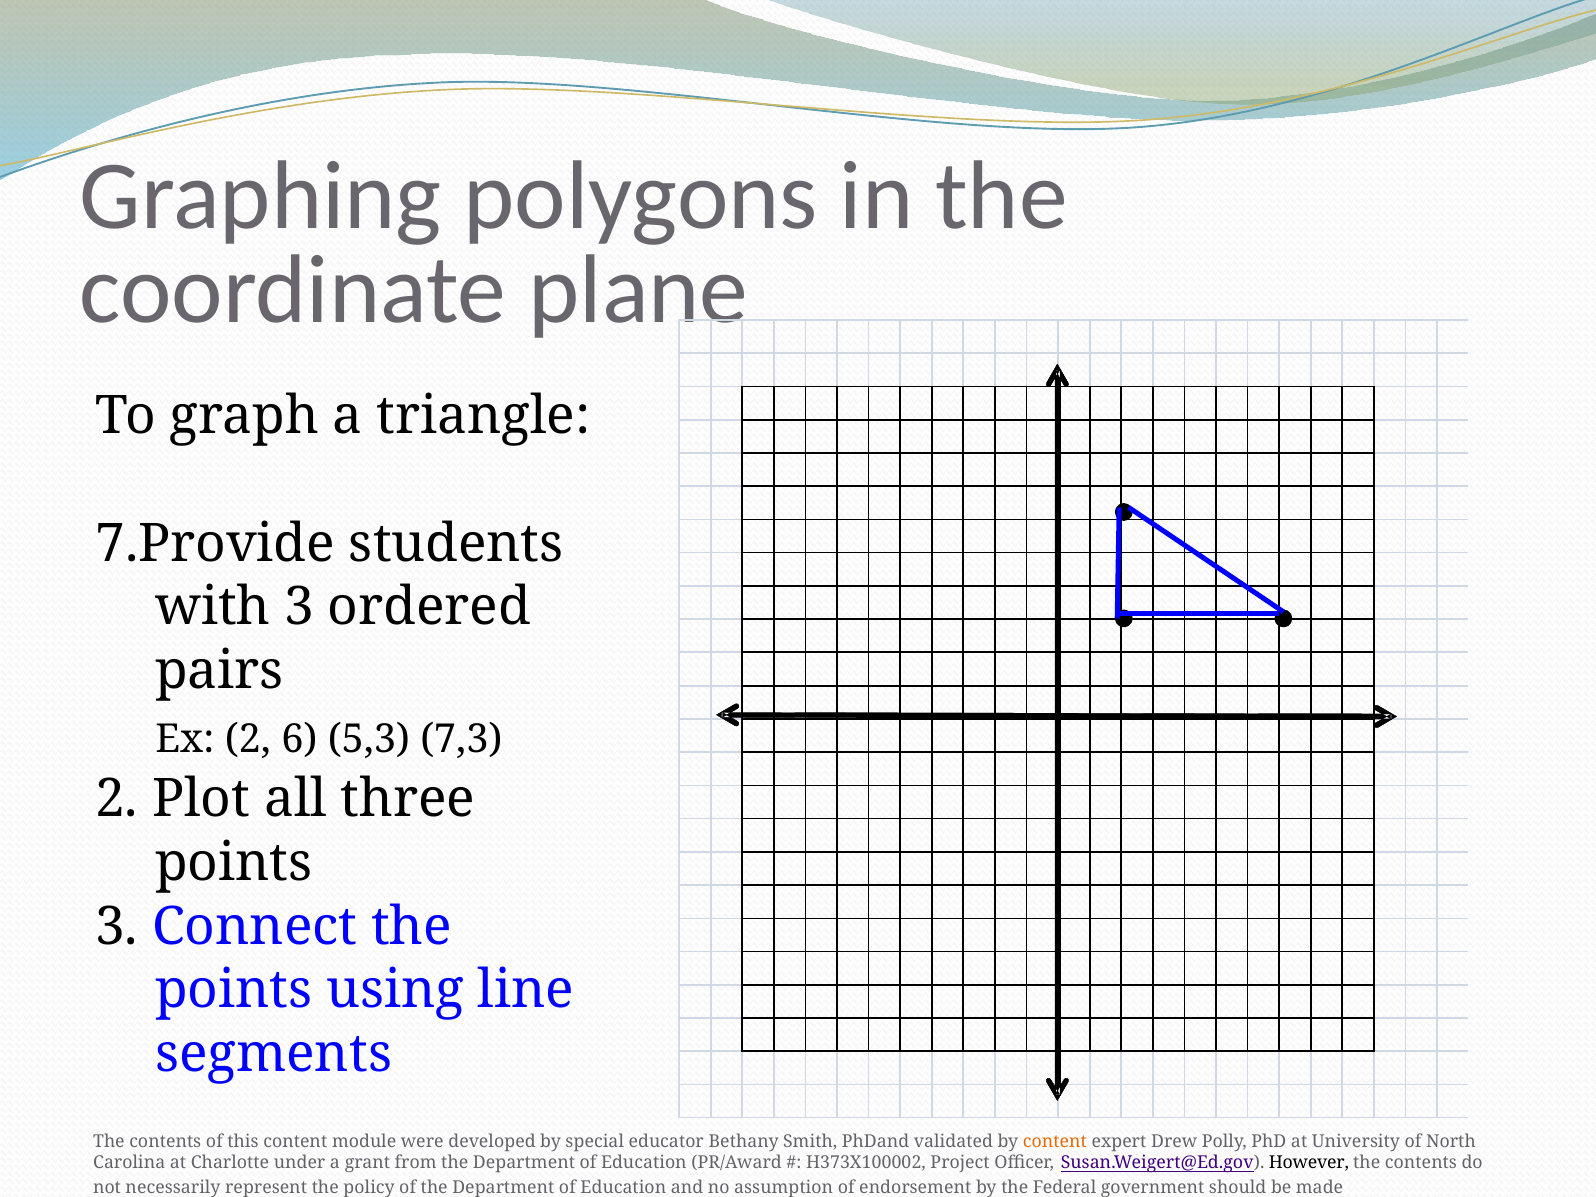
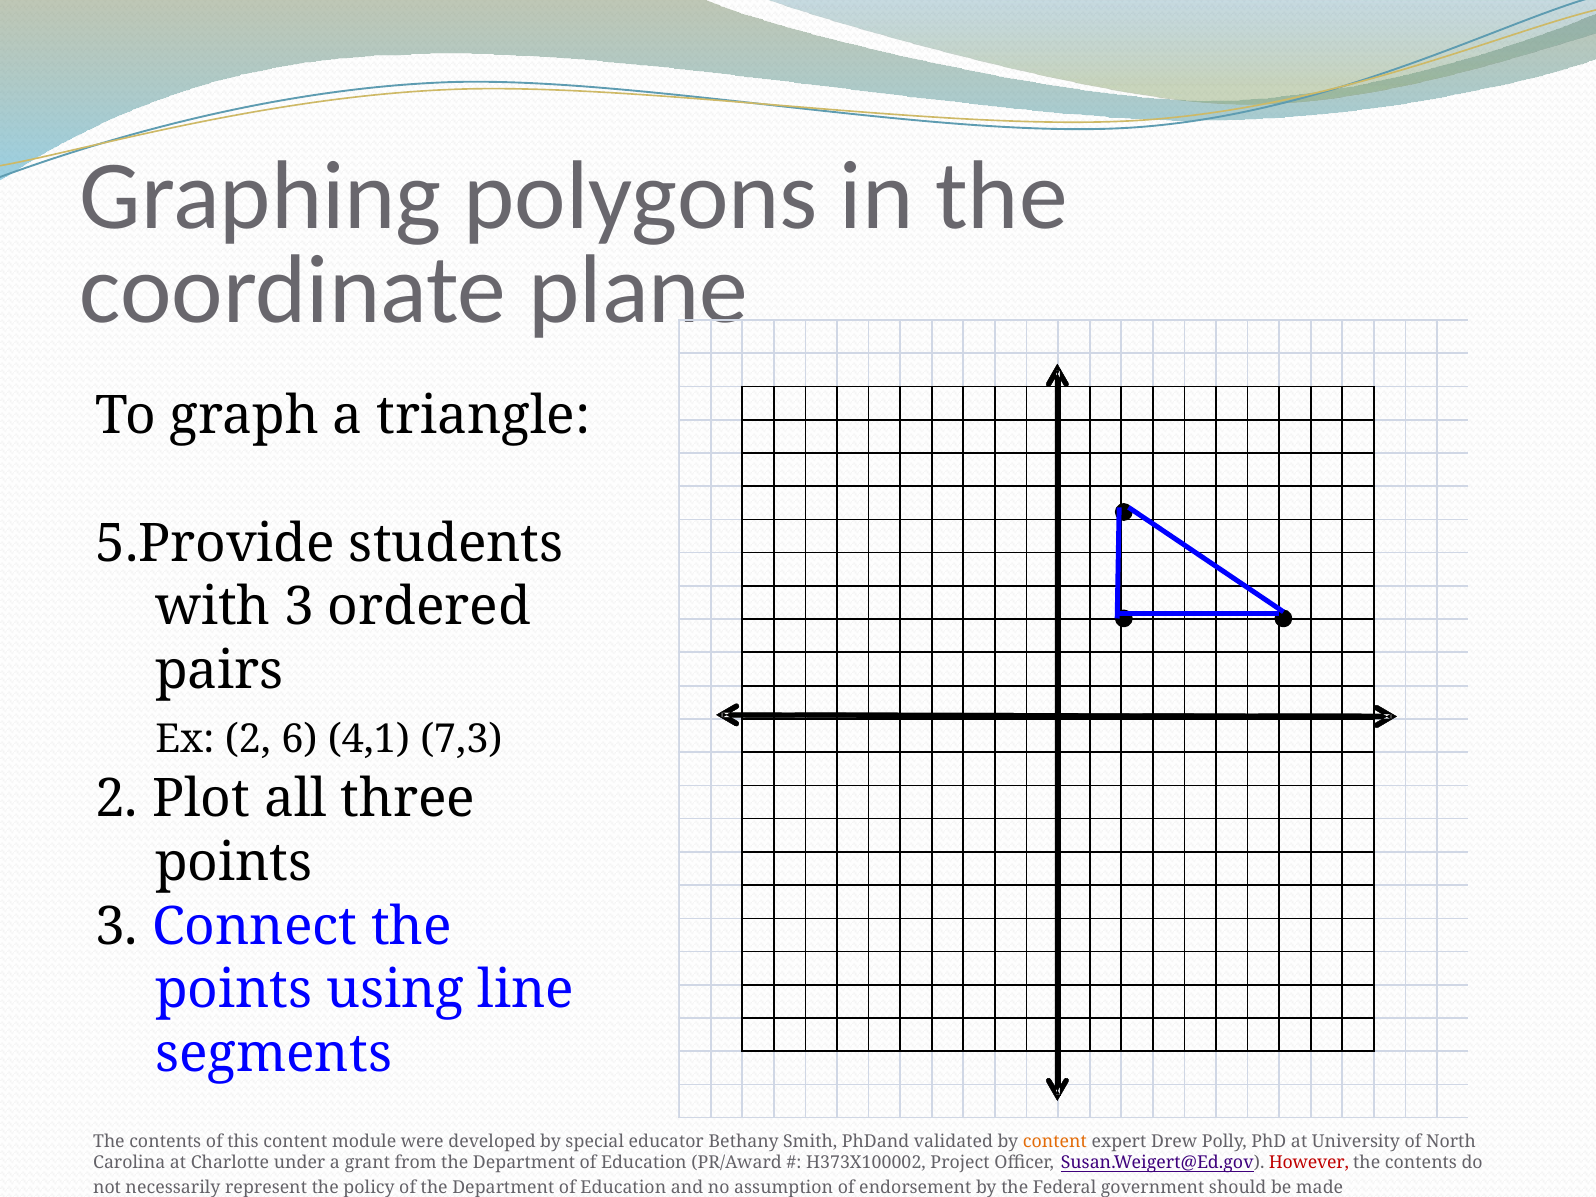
7.Provide: 7.Provide -> 5.Provide (215, 544)
5,3: 5,3 -> 4,1 (369, 739)
However colour: black -> red (1309, 1163)
